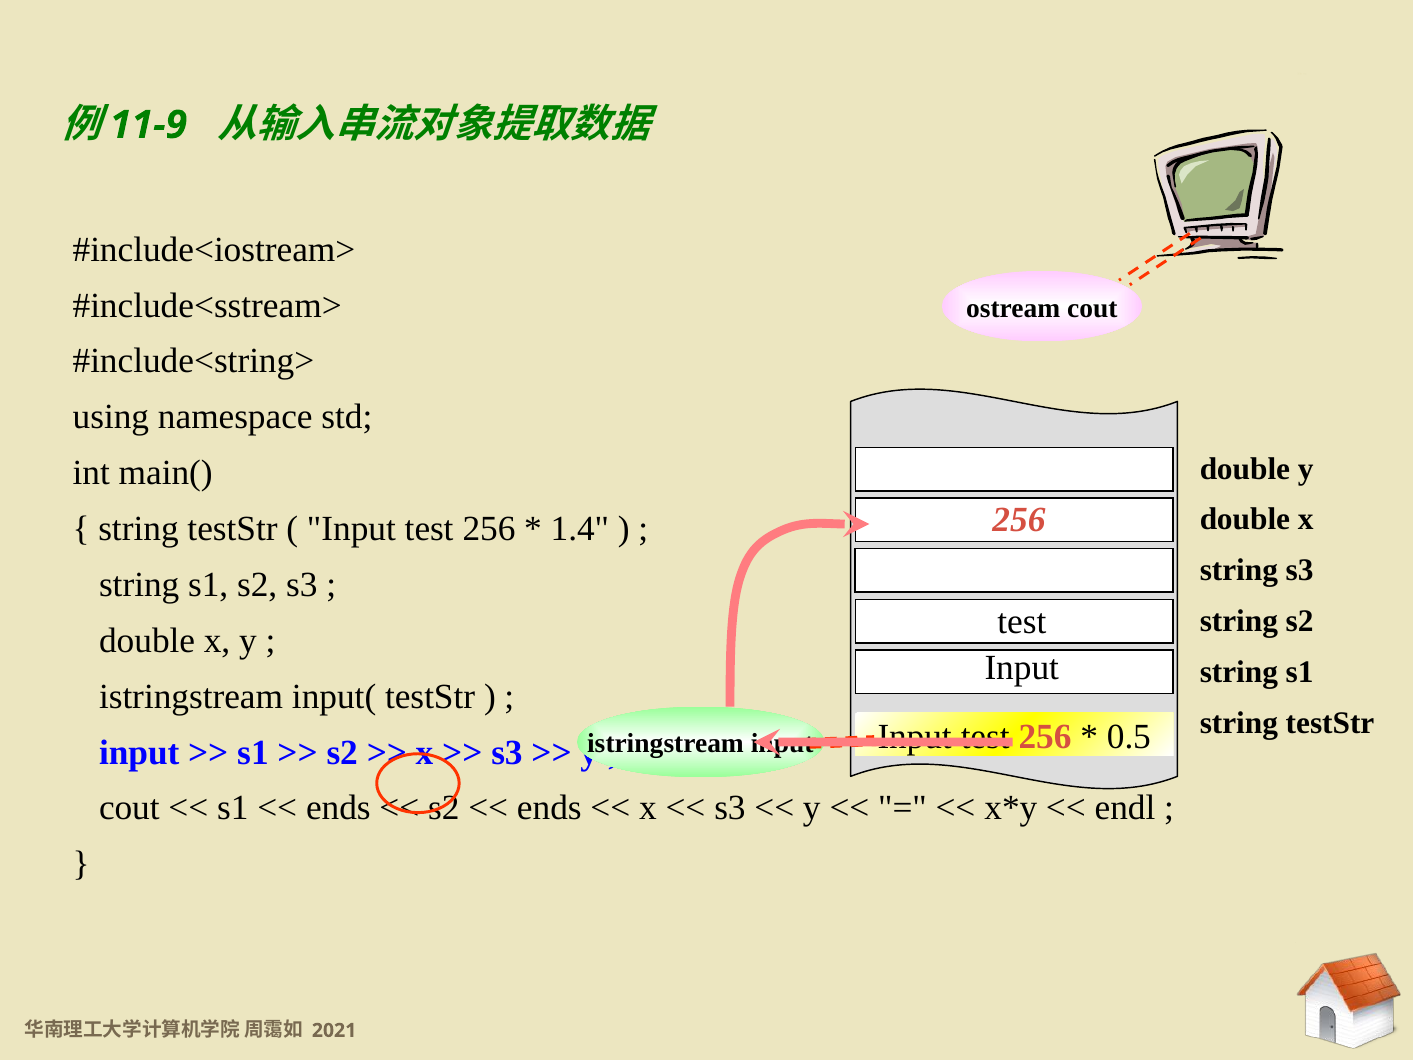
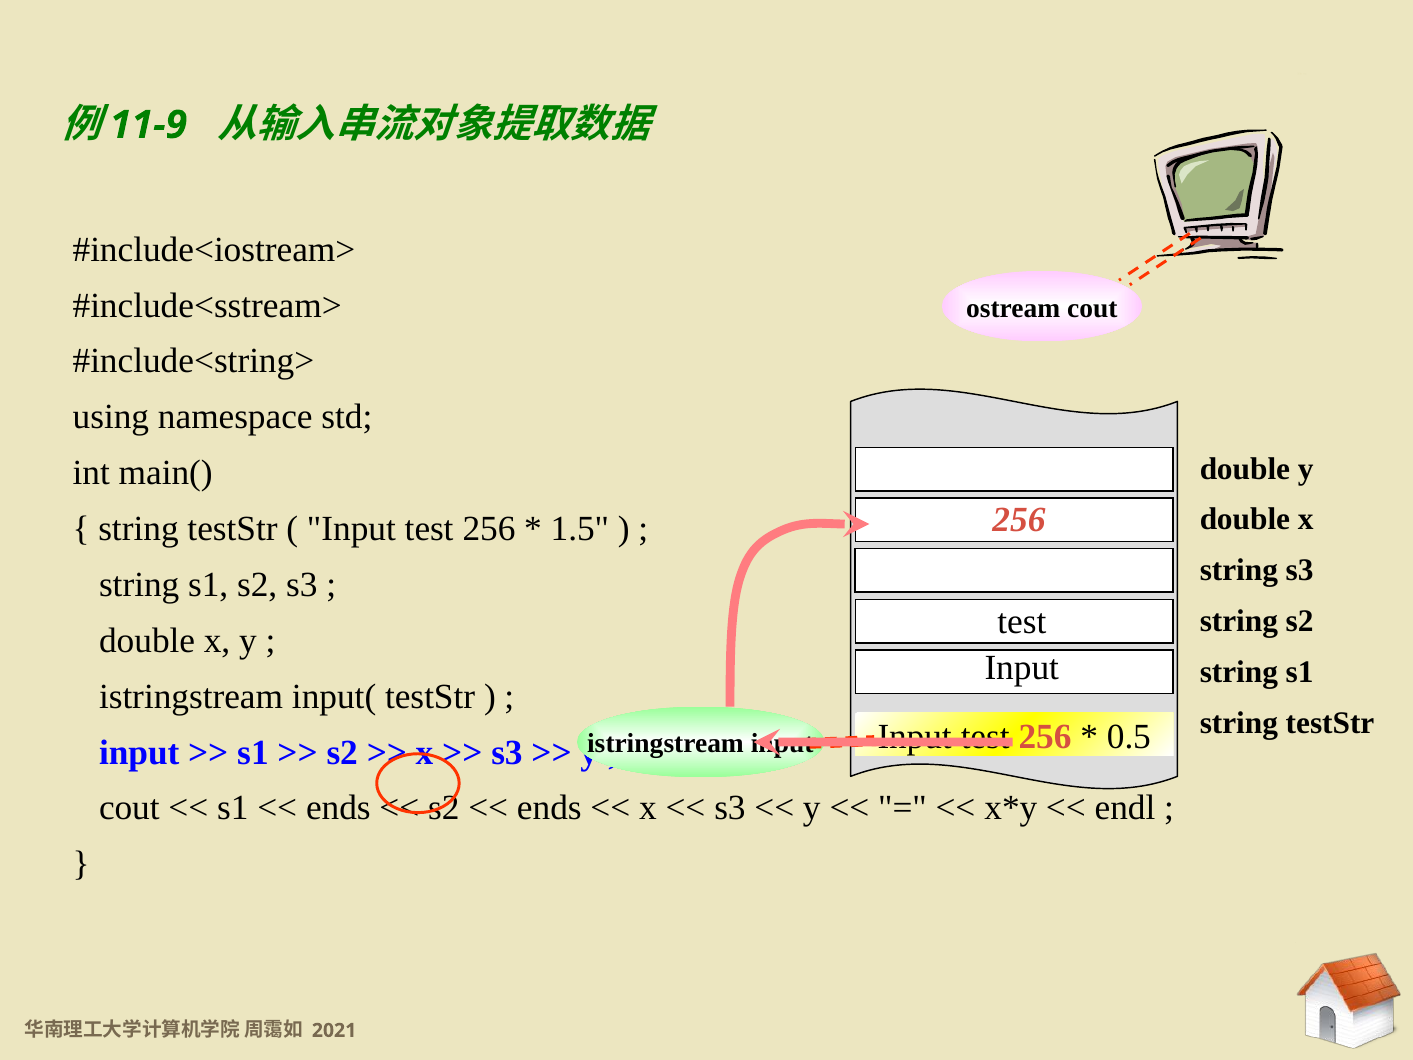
1.4: 1.4 -> 1.5 (580, 529)
